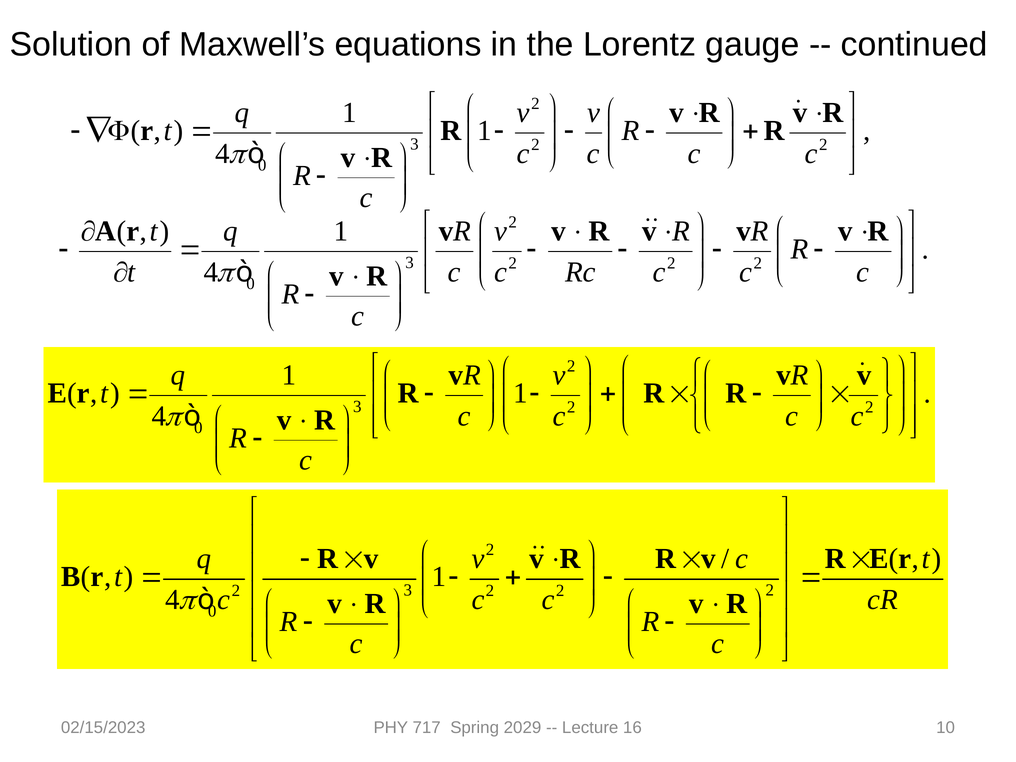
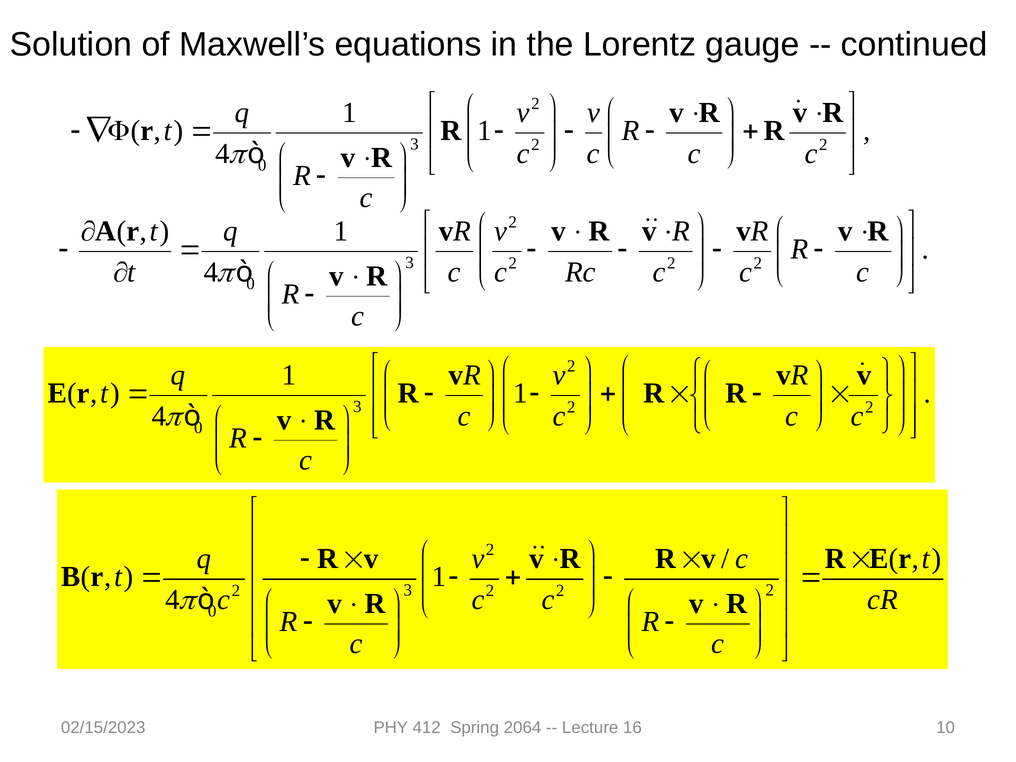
717: 717 -> 412 (427, 728)
2029: 2029 -> 2064 (523, 728)
